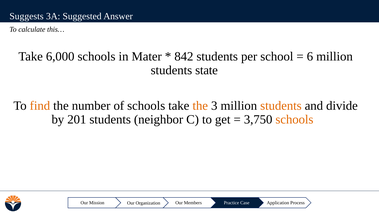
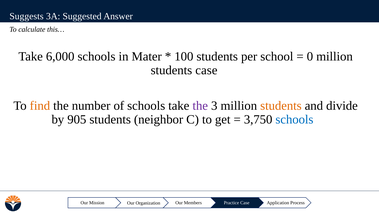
842: 842 -> 100 (184, 57)
6: 6 -> 0 (310, 57)
students state: state -> case (206, 70)
the colour: orange -> purple (200, 106)
201: 201 -> 905 (77, 120)
schools colour: orange -> blue (294, 120)
